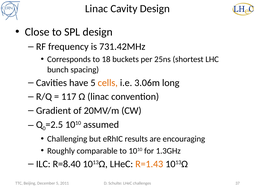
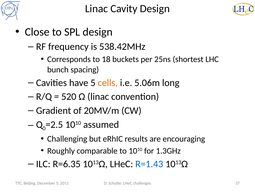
731.42MHz: 731.42MHz -> 538.42MHz (122, 47)
3.06m: 3.06m -> 5.06m (147, 82)
117: 117 -> 520 (69, 96)
R=8.40: R=8.40 -> R=6.35 (67, 163)
R=1.43 colour: orange -> blue (149, 163)
